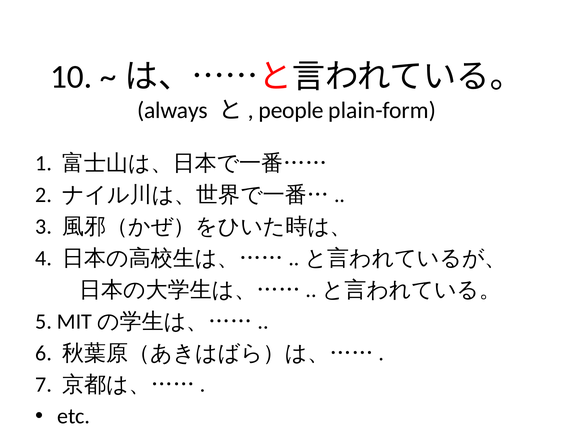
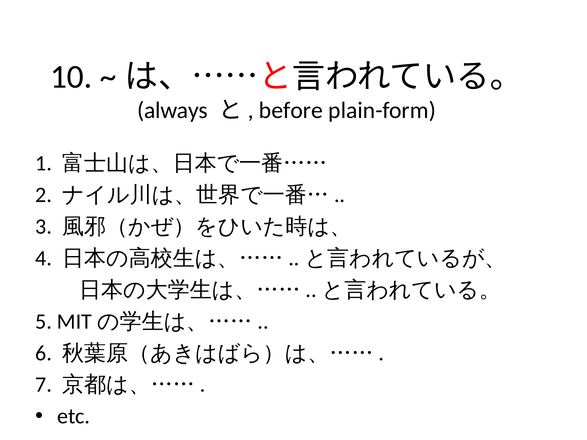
people: people -> before (291, 110)
